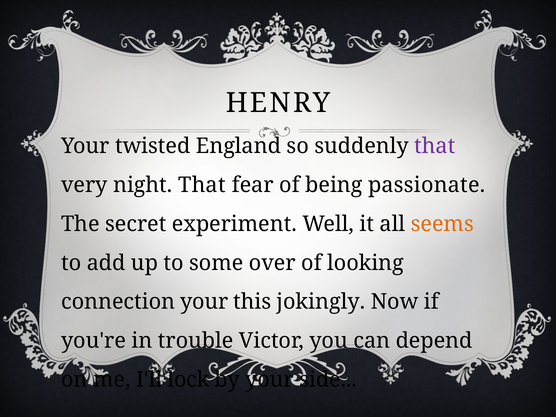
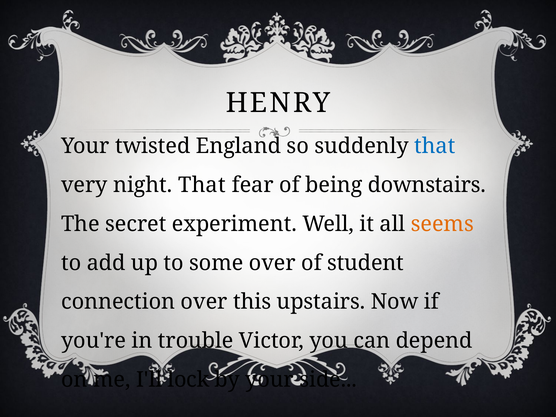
that colour: purple -> blue (435, 146)
passionate: passionate -> downstairs (427, 185)
looking: looking -> student (366, 263)
connection your: your -> over (204, 302)
jokingly: jokingly -> upstairs (321, 302)
